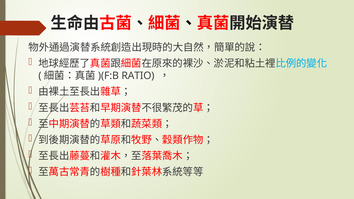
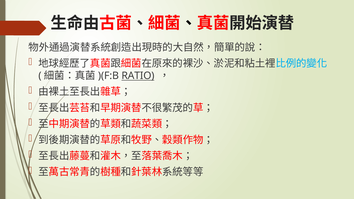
RATIO underline: none -> present (138, 76)
